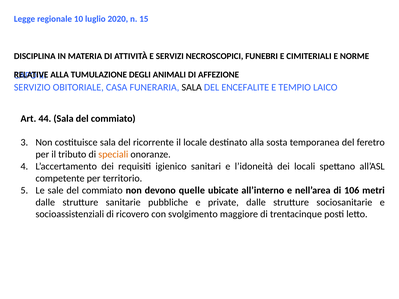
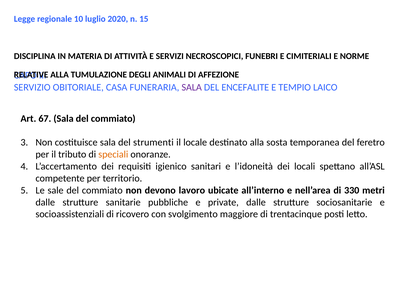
SALA colour: black -> purple (192, 87)
44: 44 -> 67 (45, 119)
ricorrente: ricorrente -> strumenti (153, 143)
quelle: quelle -> lavoro (192, 190)
106: 106 -> 330 (352, 190)
